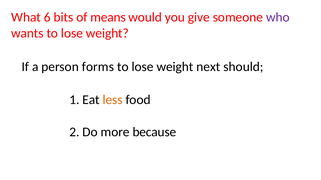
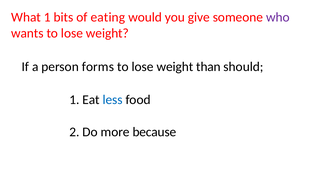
What 6: 6 -> 1 (47, 17)
means: means -> eating (108, 17)
next: next -> than (208, 67)
less colour: orange -> blue (113, 100)
